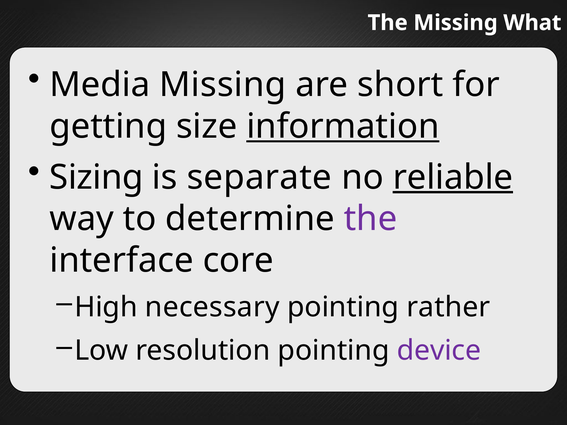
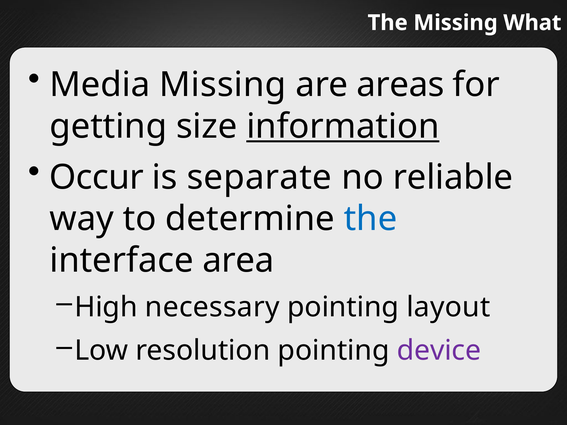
short: short -> areas (400, 85)
Sizing: Sizing -> Occur (96, 177)
reliable underline: present -> none (453, 177)
the colour: purple -> blue (371, 219)
core: core -> area (238, 261)
rather: rather -> layout (448, 307)
